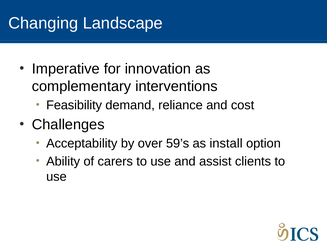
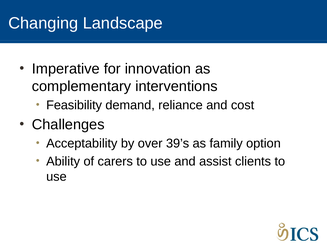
59’s: 59’s -> 39’s (178, 143)
install: install -> family (226, 143)
